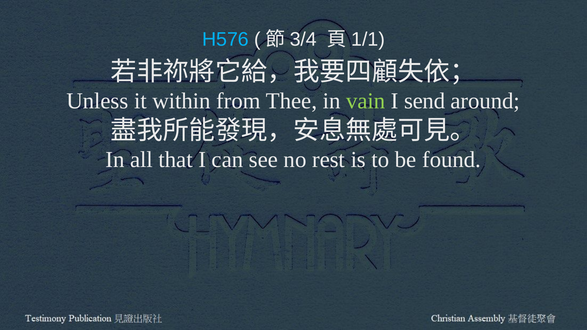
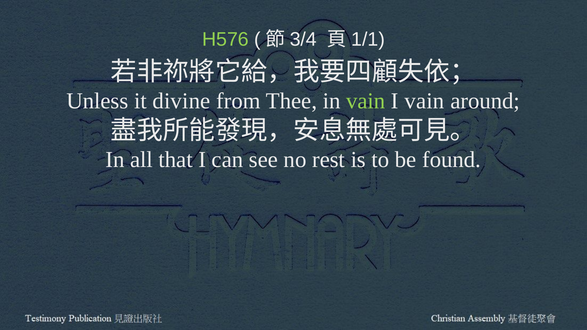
H576 colour: light blue -> light green (225, 39)
within: within -> divine (181, 101)
I send: send -> vain (424, 101)
